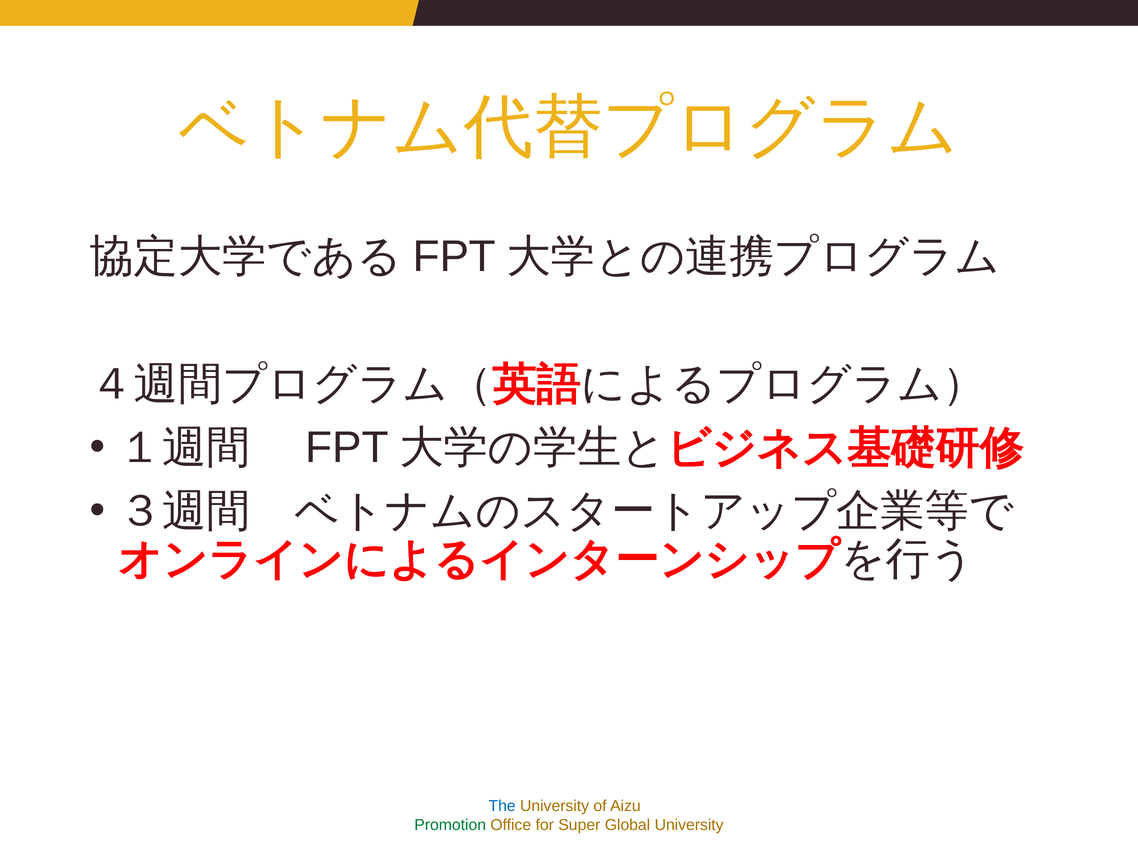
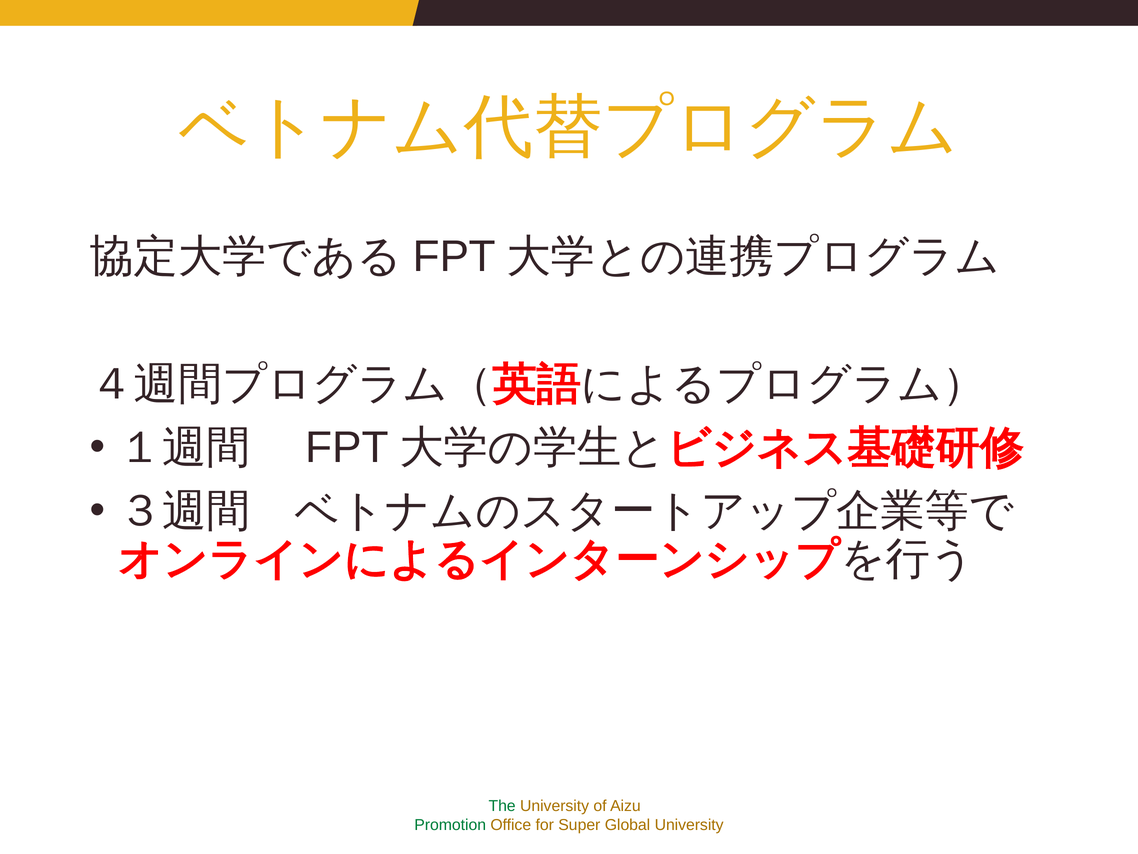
The colour: blue -> green (502, 805)
